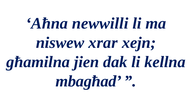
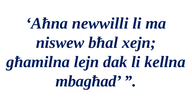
xrar: xrar -> bħal (103, 43)
jien: jien -> lejn (87, 62)
